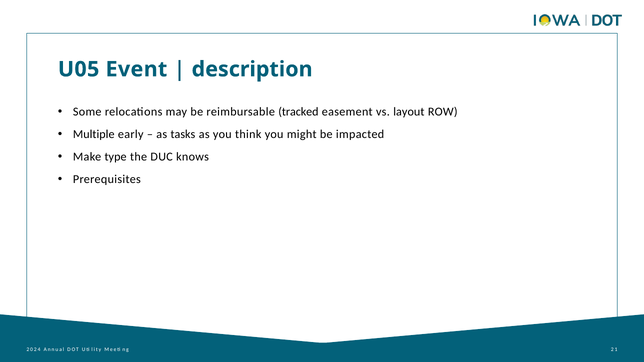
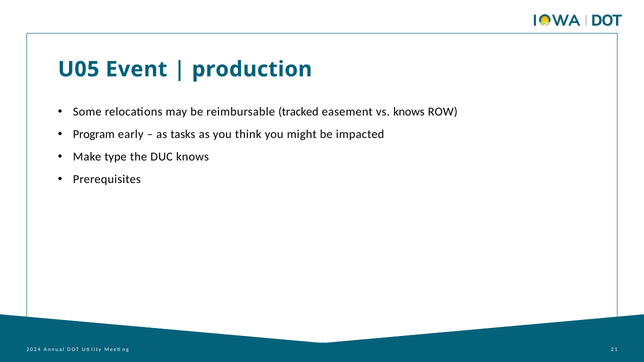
description: description -> production (252, 69)
vs layout: layout -> knows (409, 112)
Multiple: Multiple -> Program (94, 134)
